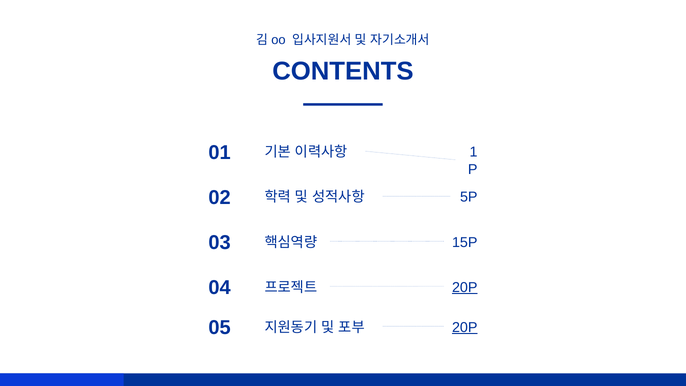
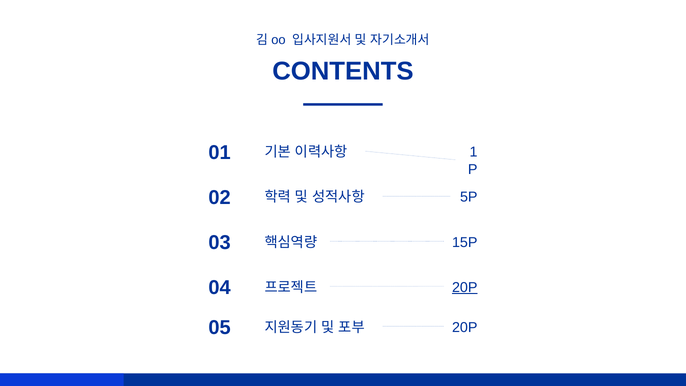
20P underline: present -> none (465, 327)
